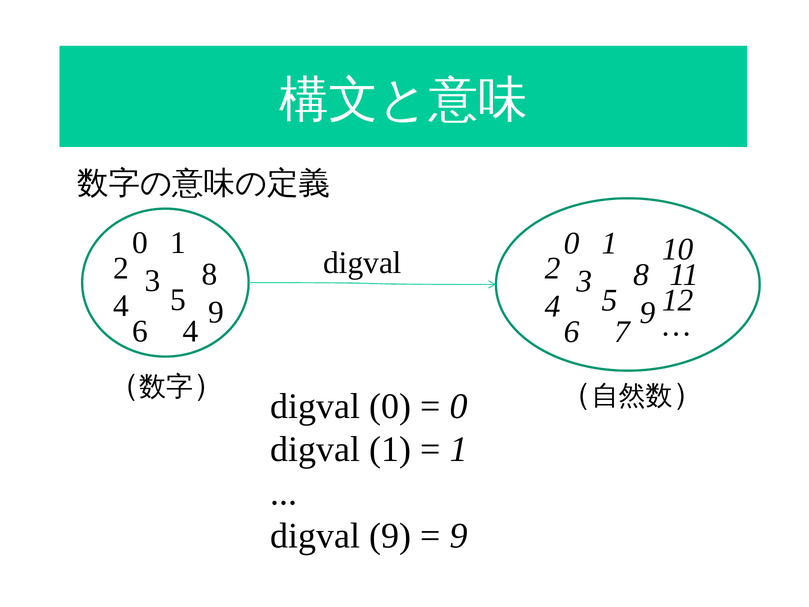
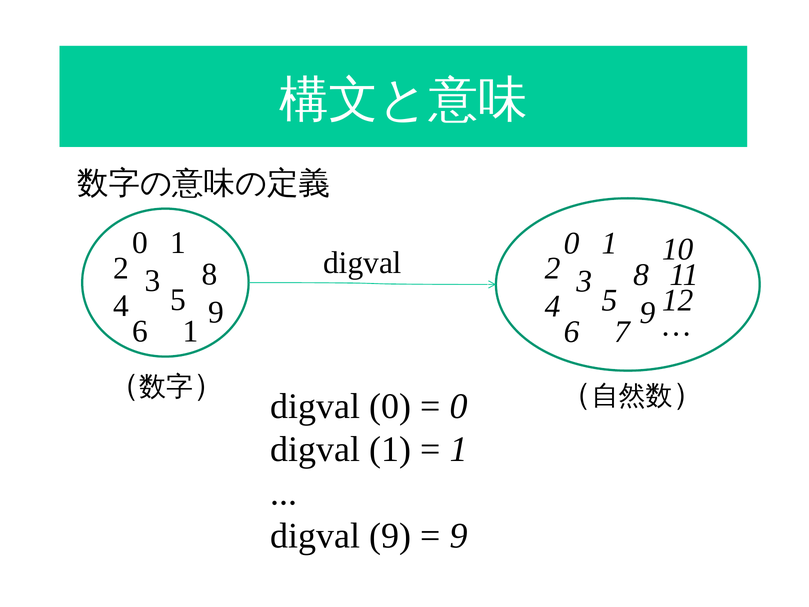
6 4: 4 -> 1 (191, 331)
